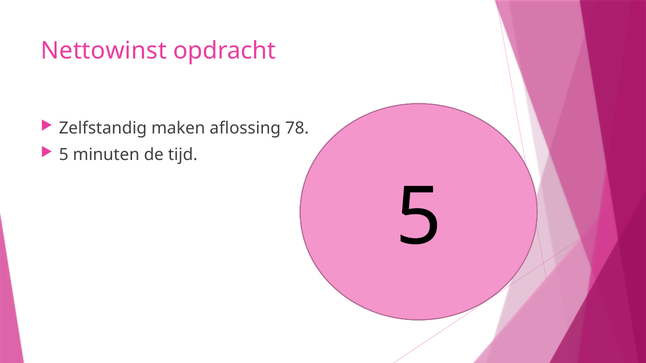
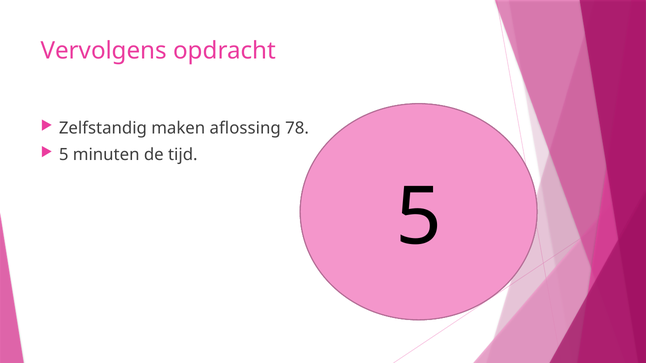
Nettowinst: Nettowinst -> Vervolgens (104, 51)
